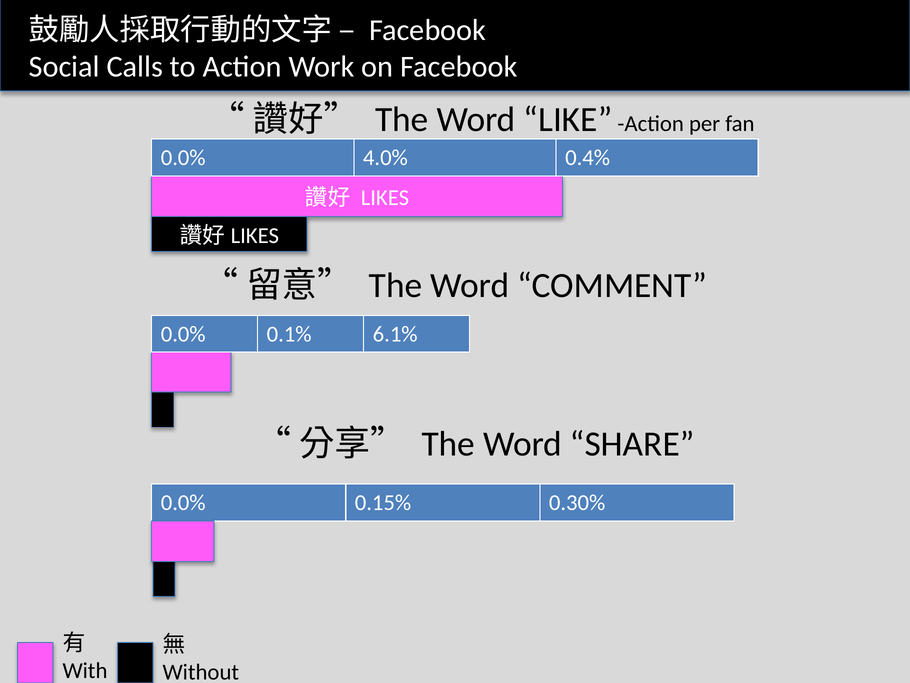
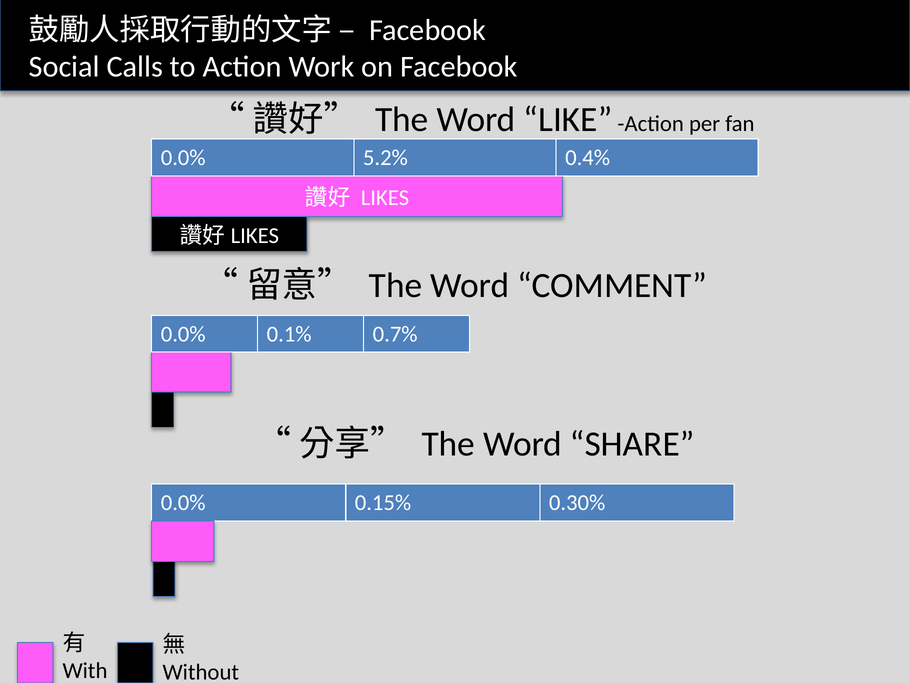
4.0%: 4.0% -> 5.2% (385, 158)
6.1%: 6.1% -> 0.7% (395, 334)
